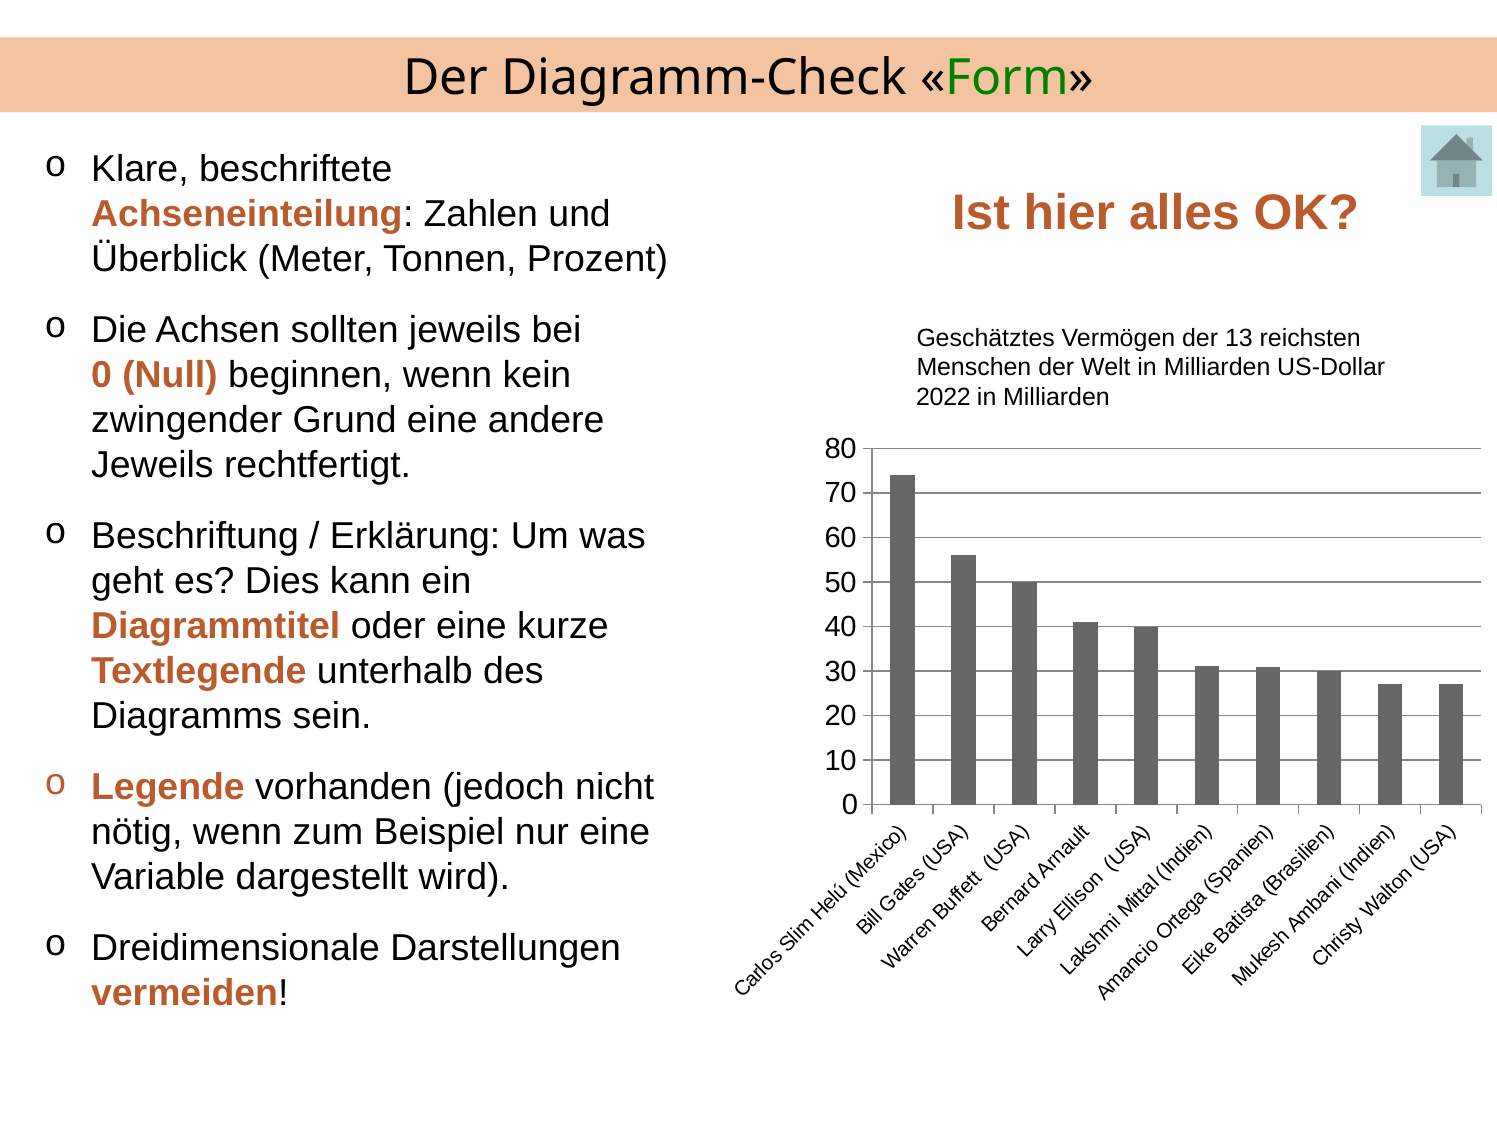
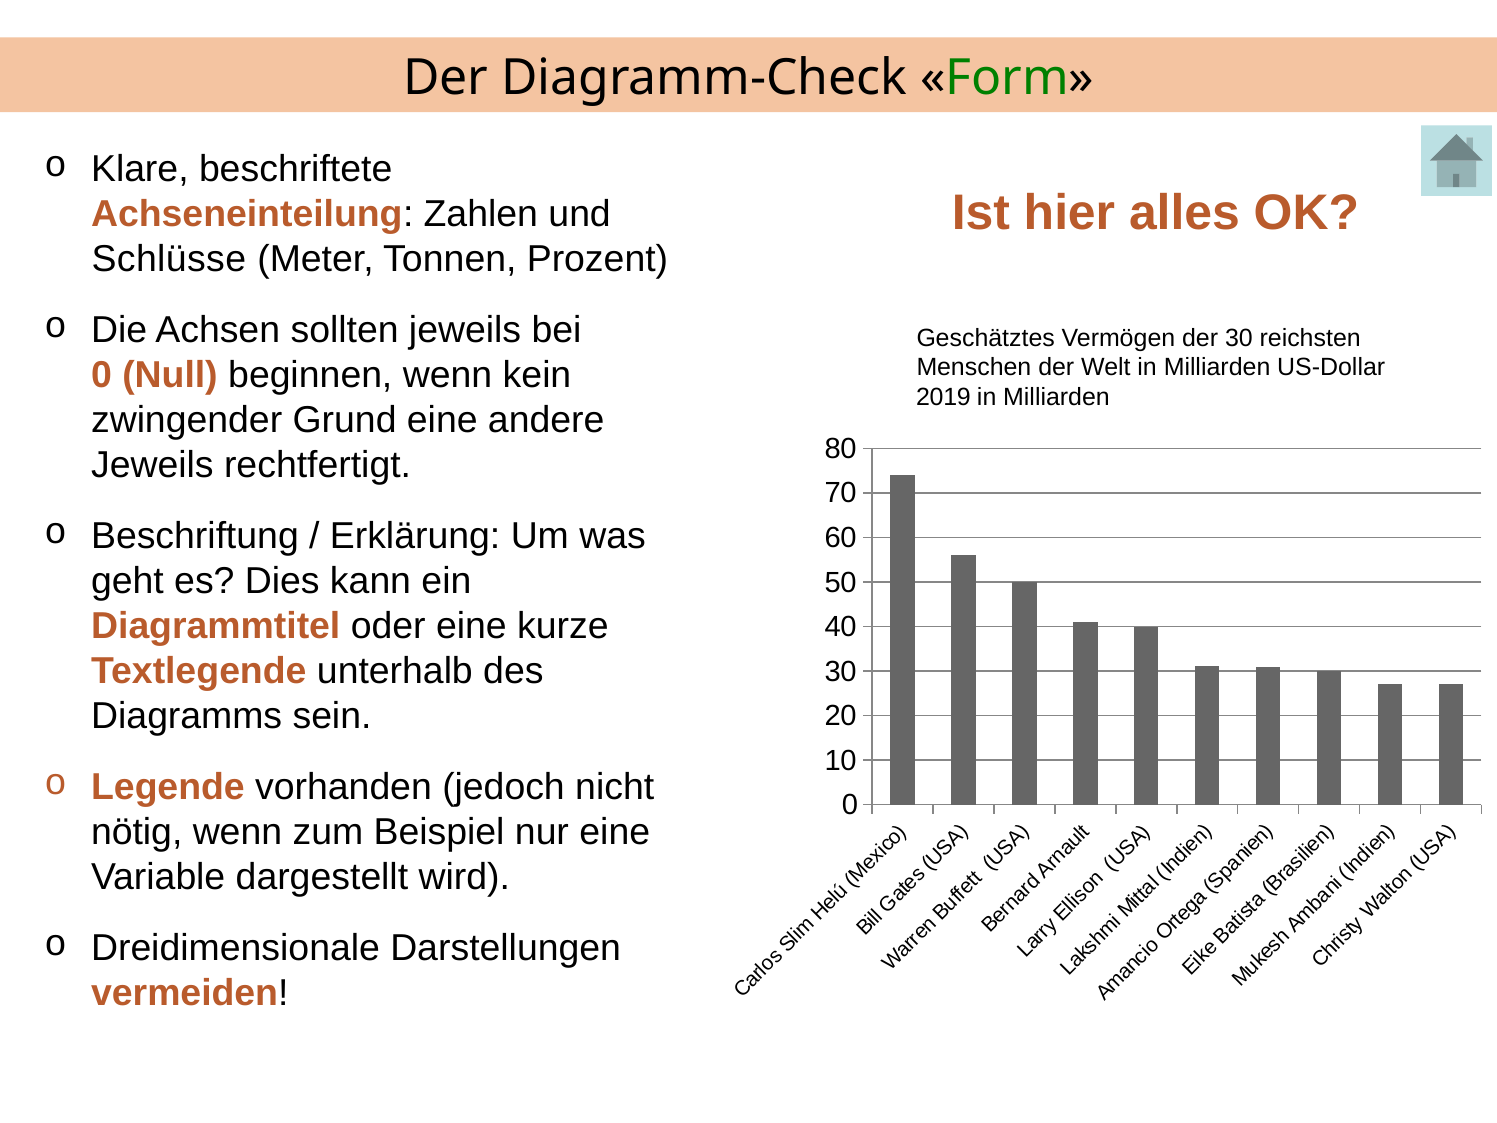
Überblick: Überblick -> Schlüsse (169, 259)
der 13: 13 -> 30 (1239, 338)
2022: 2022 -> 2019 (943, 398)
